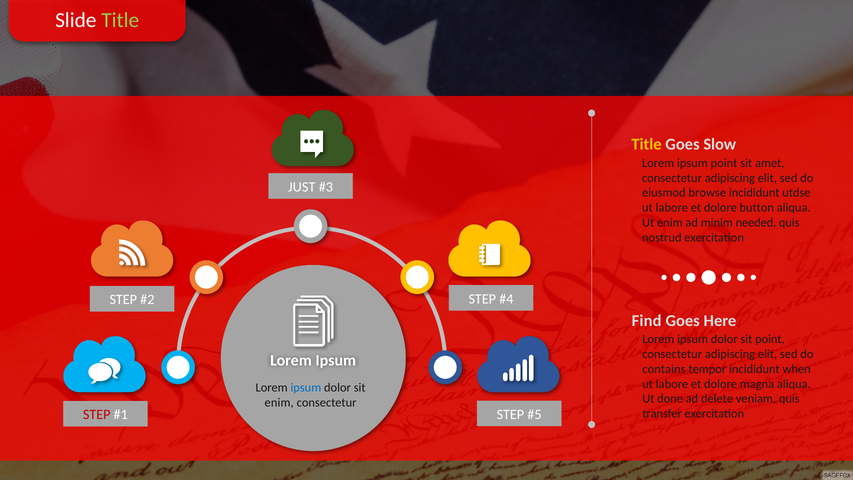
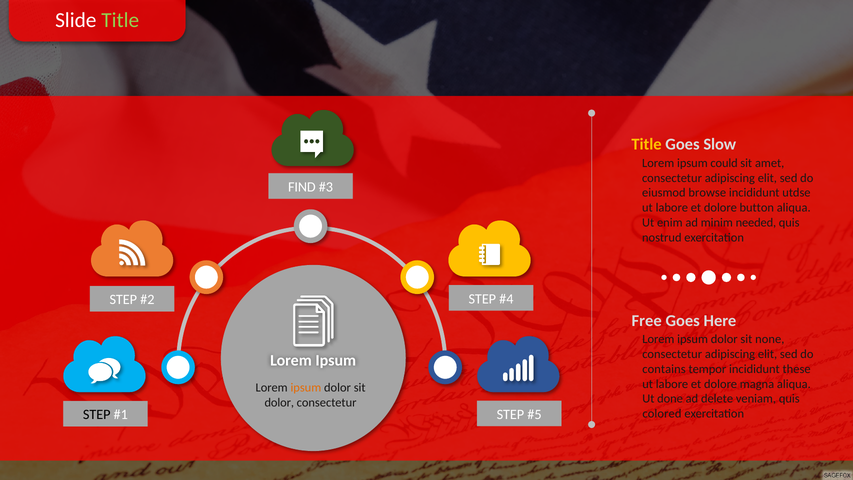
ipsum point: point -> could (724, 163)
JUST: JUST -> FIND (302, 187)
Find: Find -> Free (647, 320)
sit point: point -> none (770, 339)
when: when -> these (797, 369)
ipsum colour: blue -> orange (306, 387)
enim: enim -> dolor (279, 402)
transfer: transfer -> colored (662, 414)
STEP colour: red -> black (97, 414)
